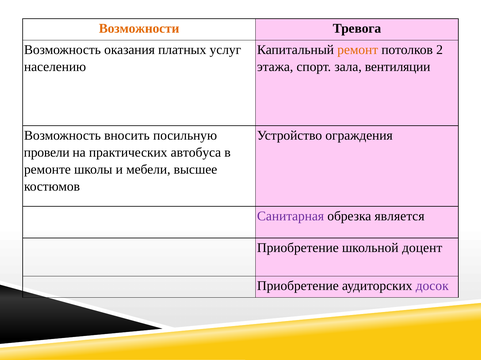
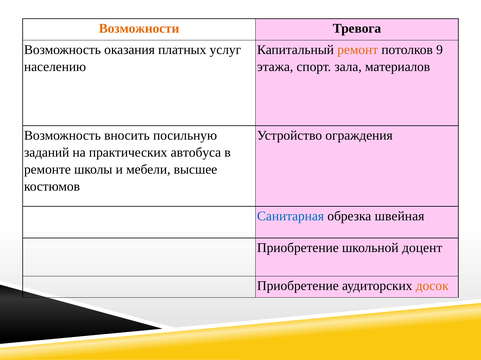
2: 2 -> 9 (440, 50)
вентиляции: вентиляции -> материалов (398, 67)
провели: провели -> заданий (47, 153)
Санитарная colour: purple -> blue (291, 216)
является: является -> швейная (400, 216)
досок colour: purple -> orange (432, 286)
